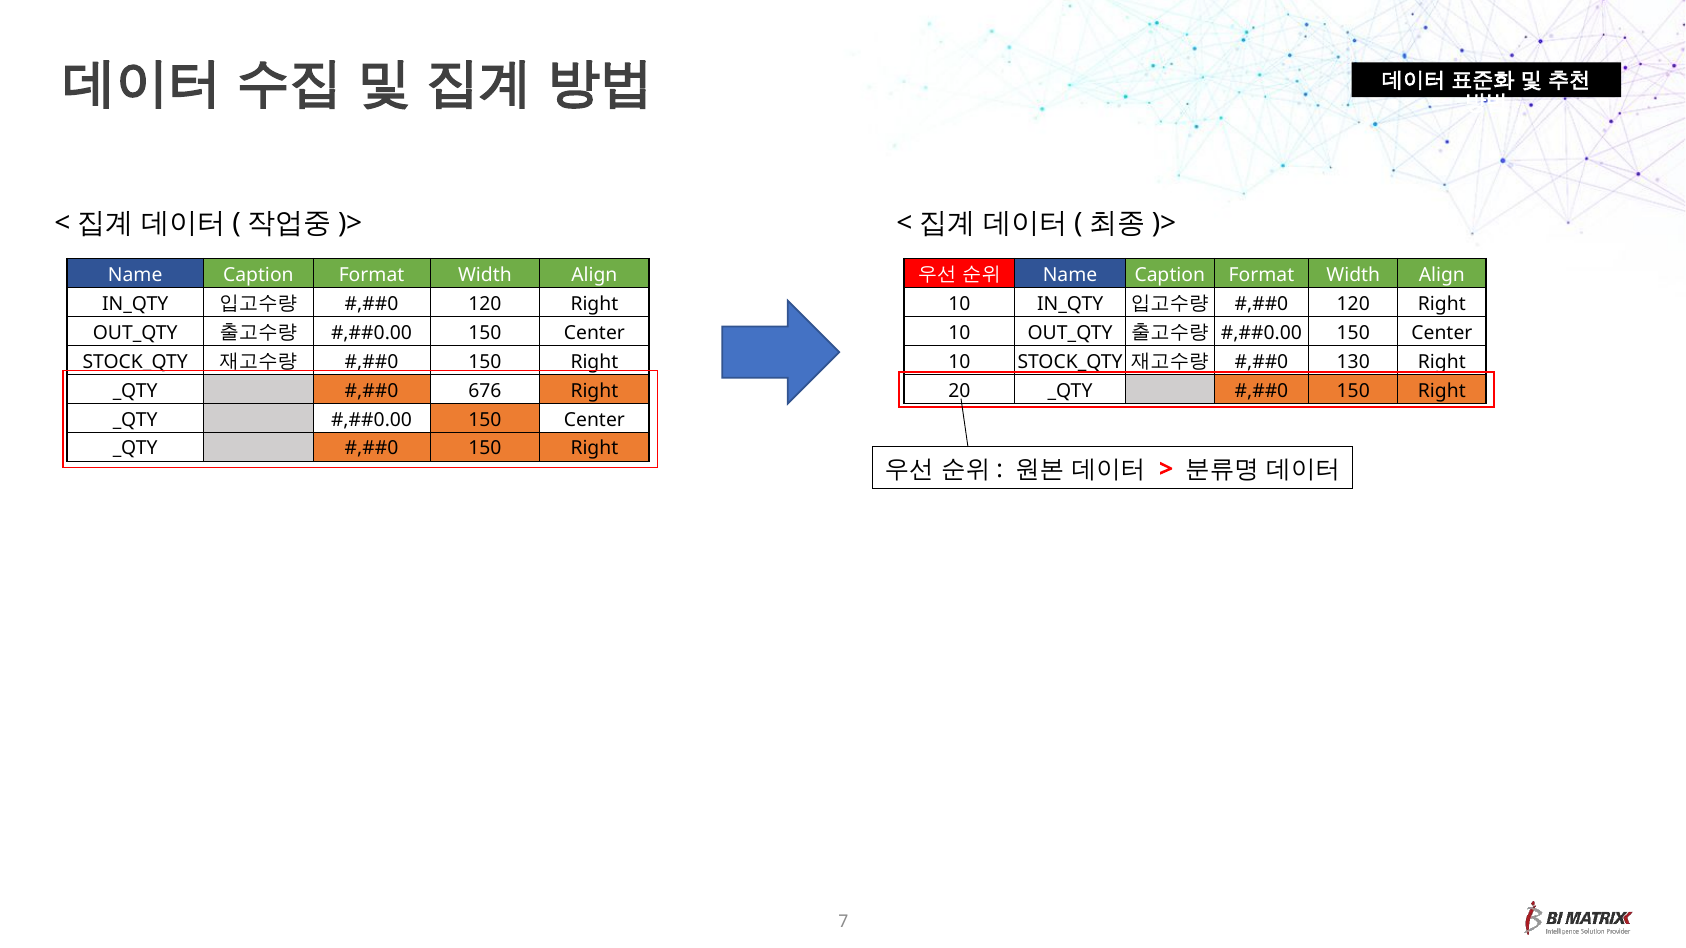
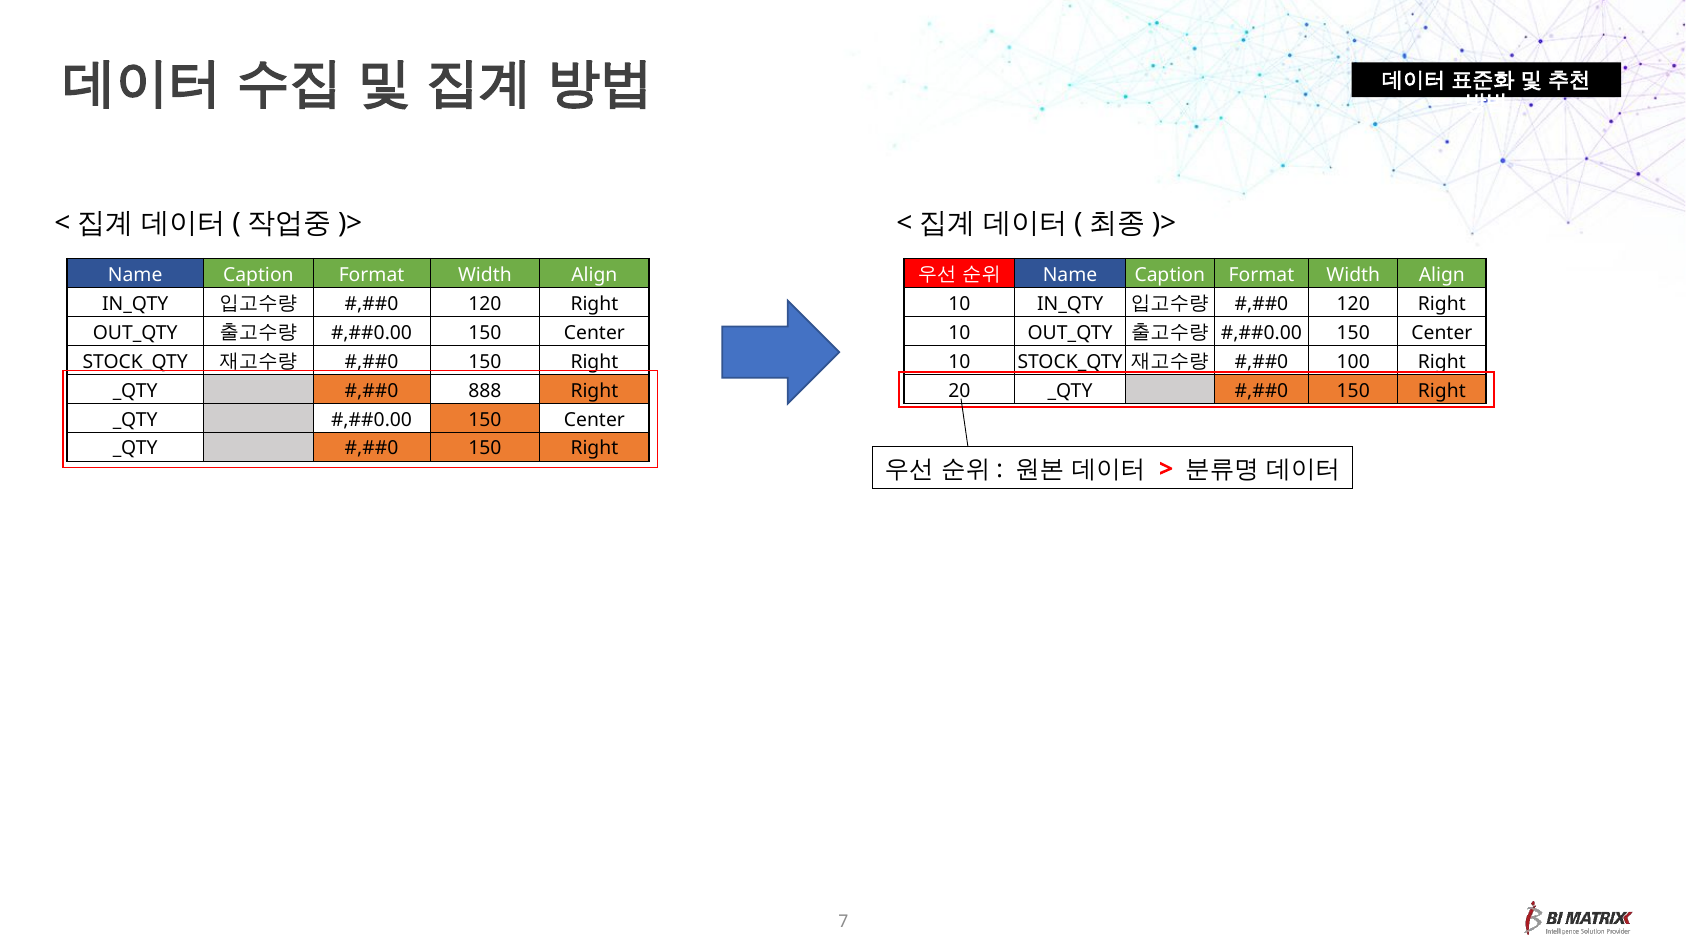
130: 130 -> 100 (1353, 362)
676: 676 -> 888 (485, 391)
